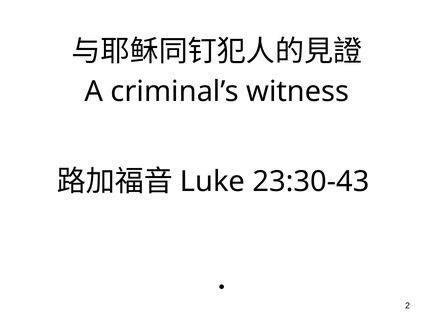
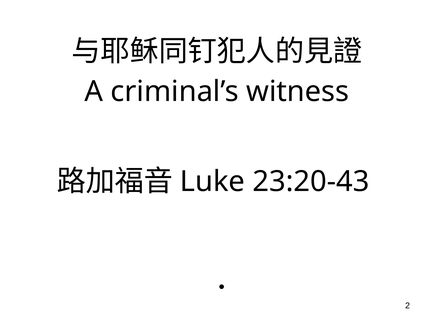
23:30-43: 23:30-43 -> 23:20-43 (311, 182)
